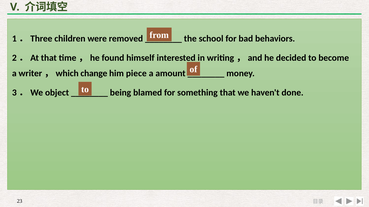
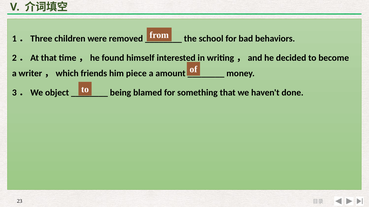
change: change -> friends (94, 73)
